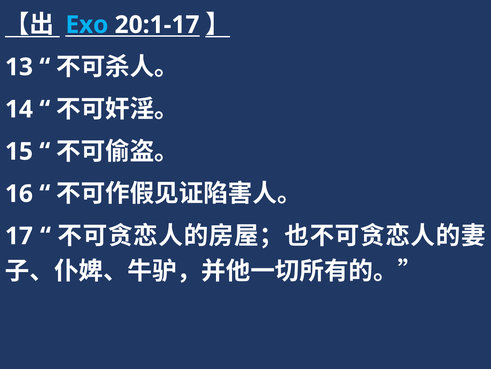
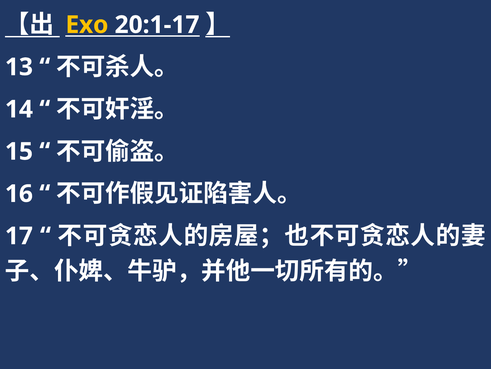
Exo colour: light blue -> yellow (87, 25)
